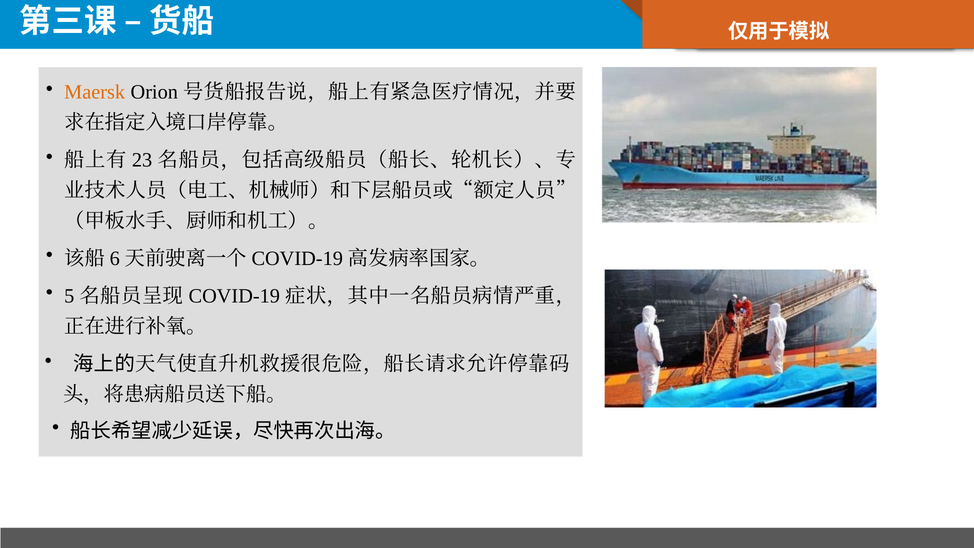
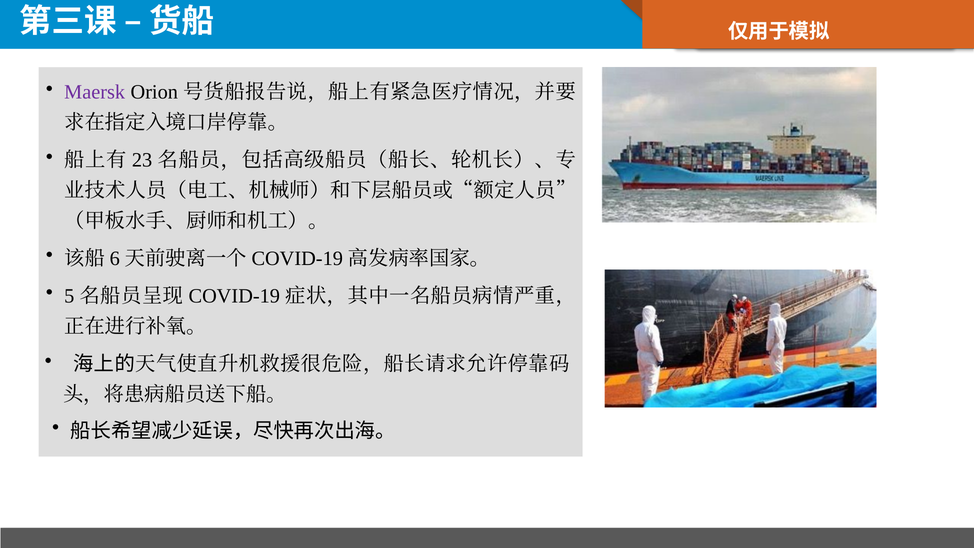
Maersk colour: orange -> purple (95, 92)
